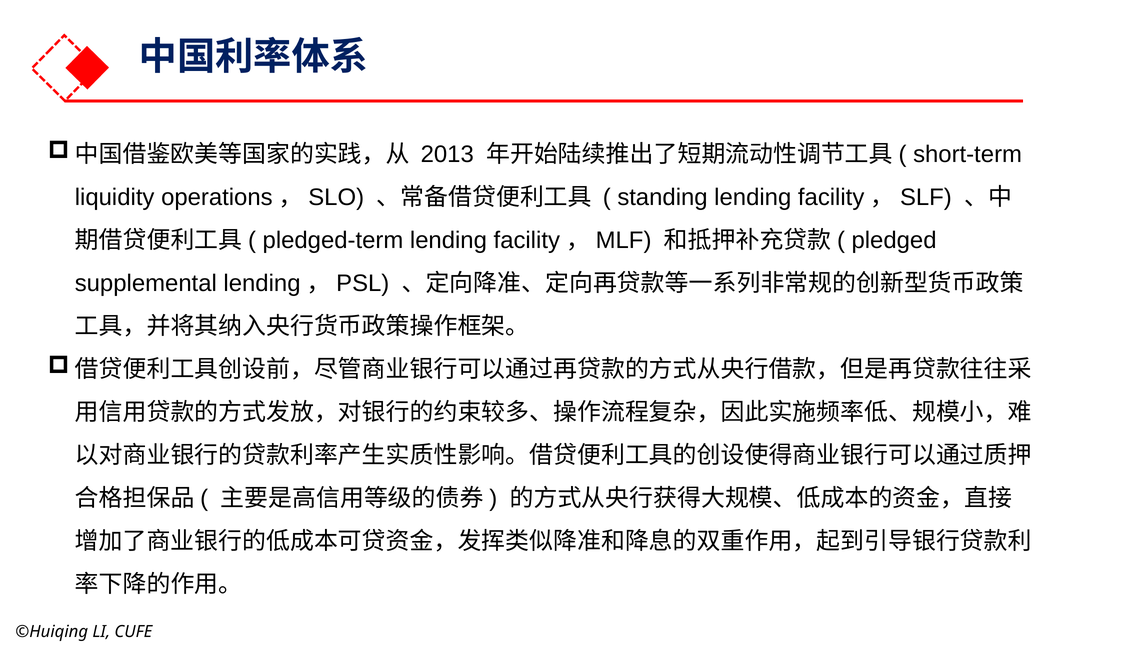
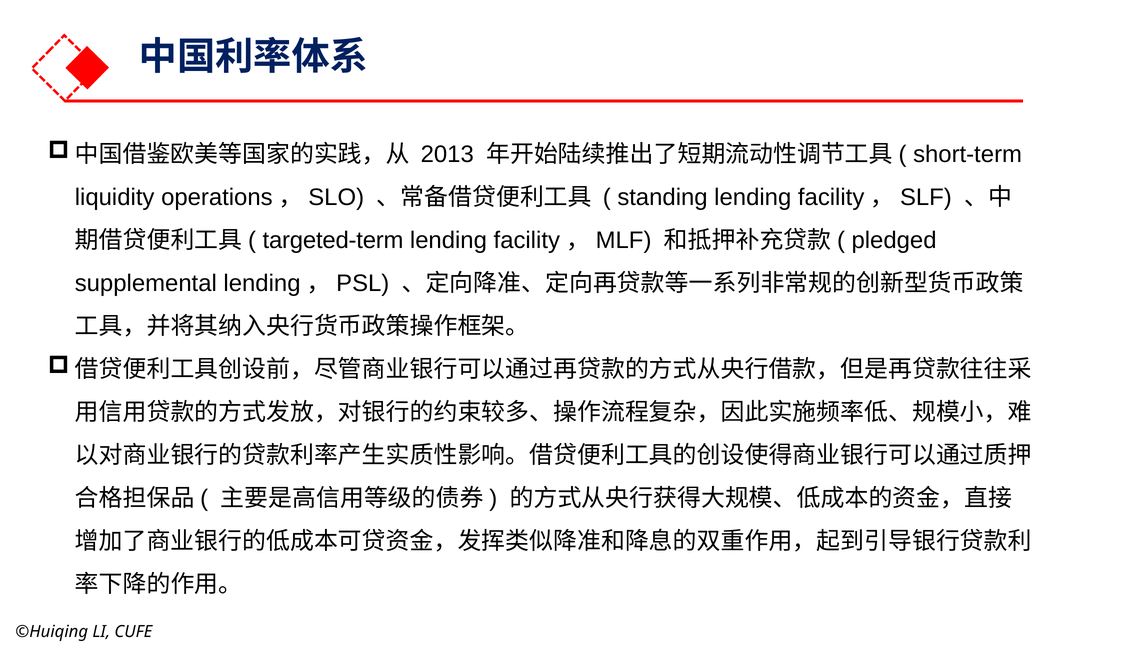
pledged-term: pledged-term -> targeted-term (333, 240)
